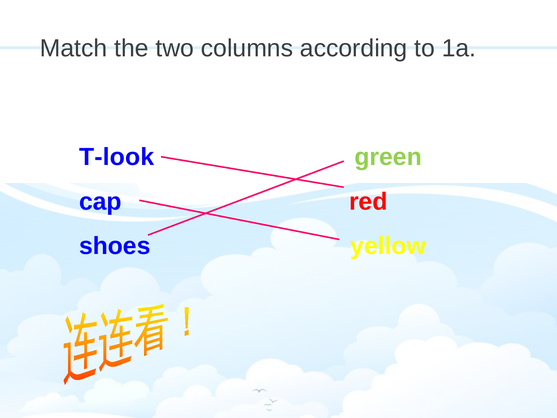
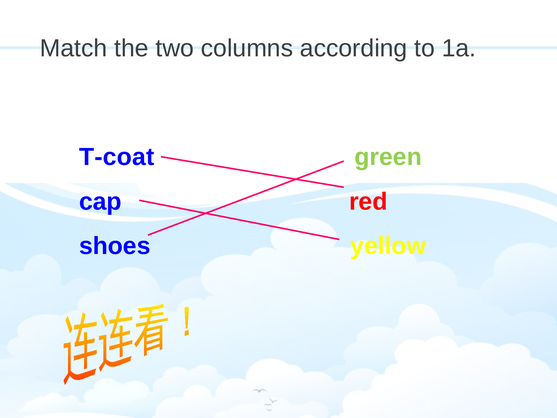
T-look: T-look -> T-coat (117, 157)
